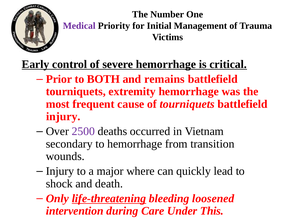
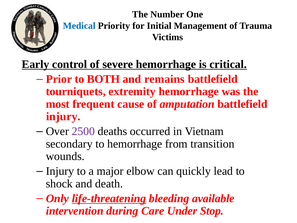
Medical colour: purple -> blue (79, 26)
of tourniquets: tourniquets -> amputation (187, 104)
where: where -> elbow (141, 171)
loosened: loosened -> available (213, 198)
This: This -> Stop (212, 211)
